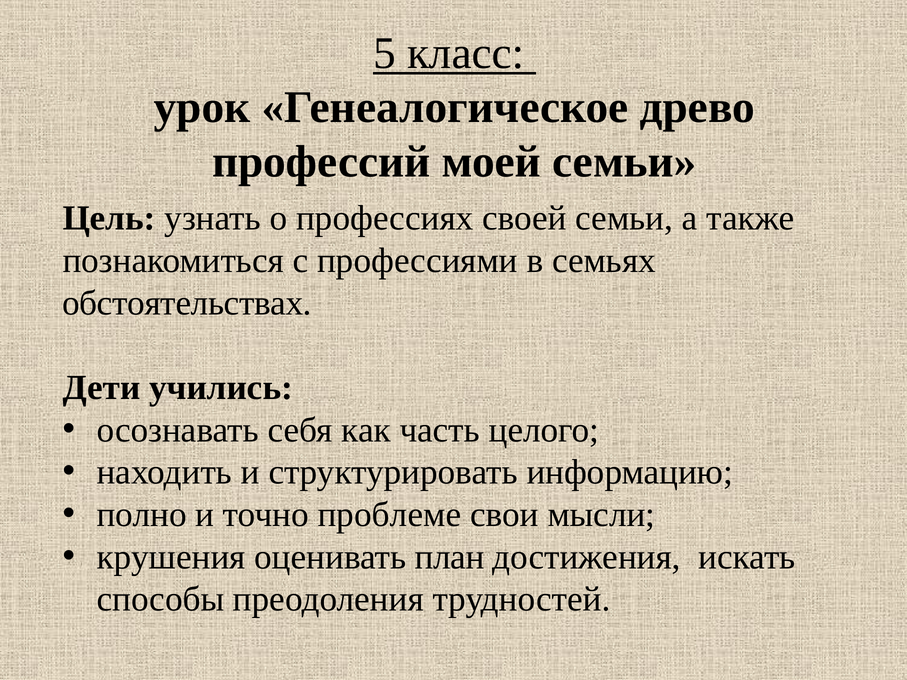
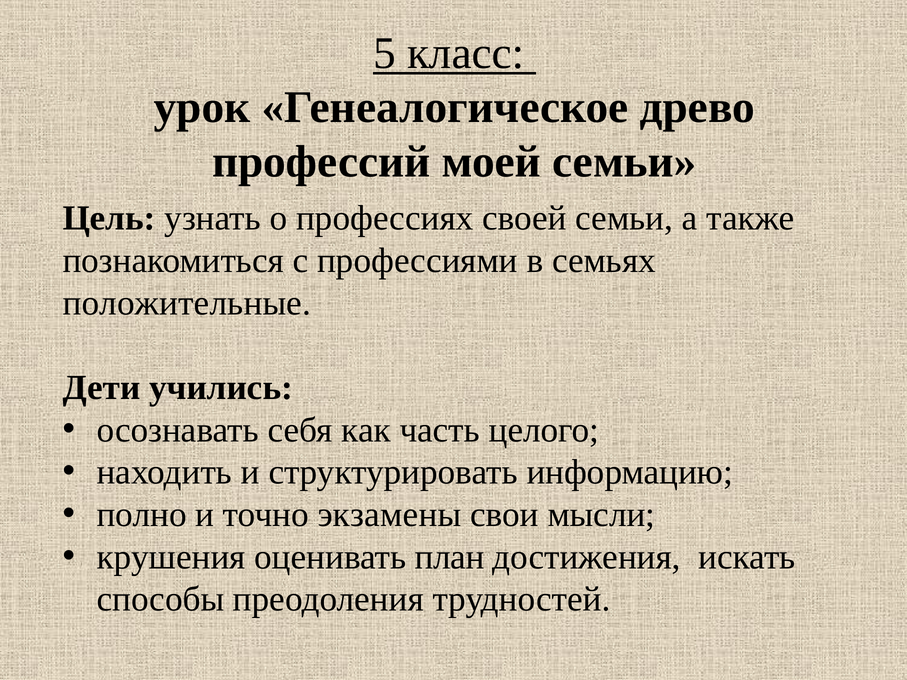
обстоятельствах: обстоятельствах -> положительные (187, 303)
проблеме: проблеме -> экзамены (389, 515)
